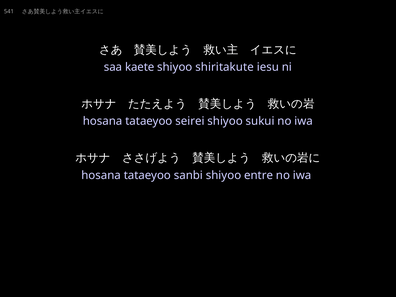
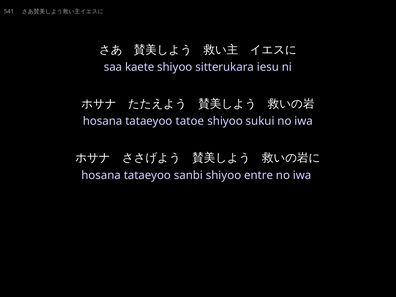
shiritakute: shiritakute -> sitterukara (225, 67)
seirei: seirei -> tatoe (190, 121)
